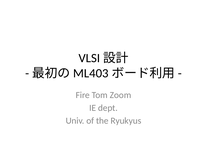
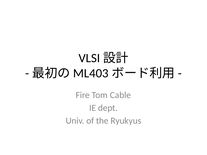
Zoom: Zoom -> Cable (120, 95)
